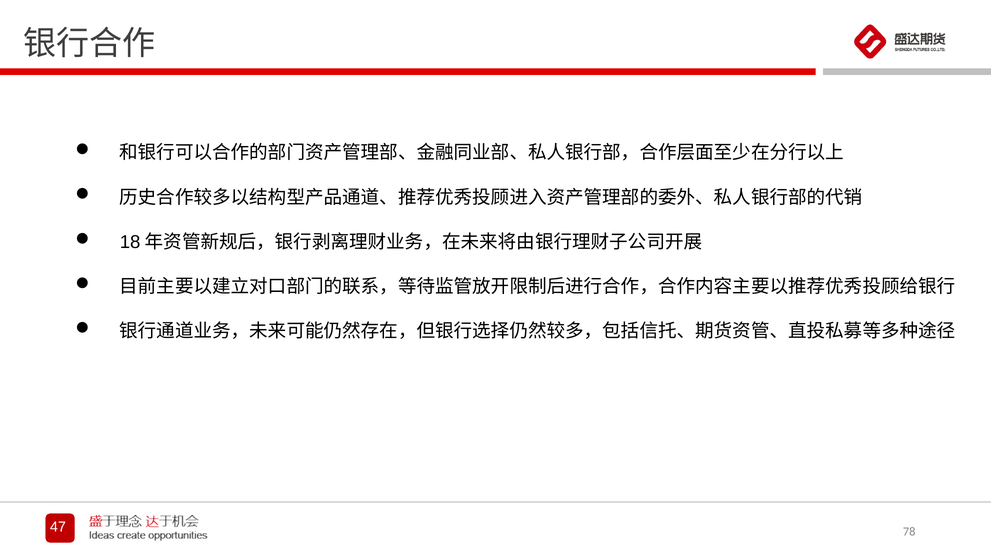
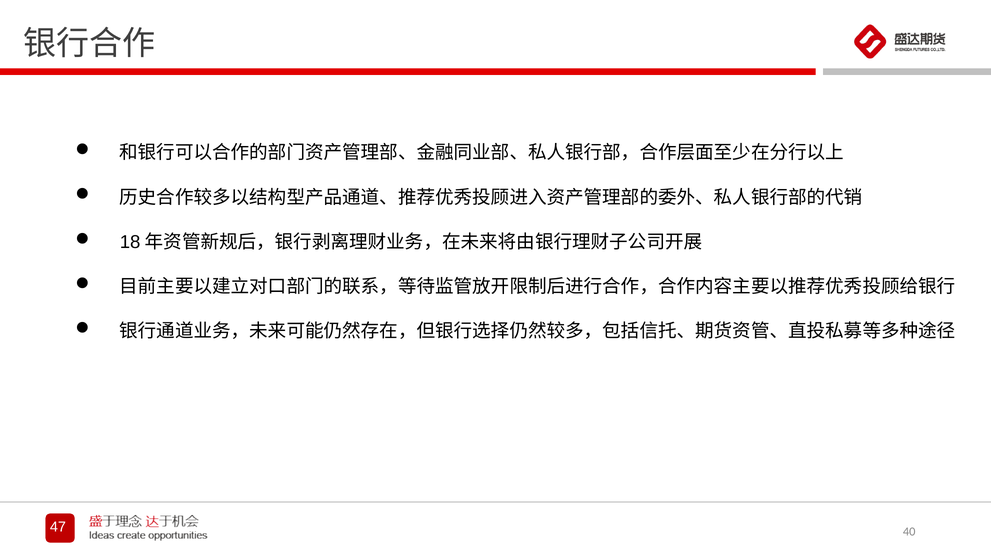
78: 78 -> 40 (909, 532)
